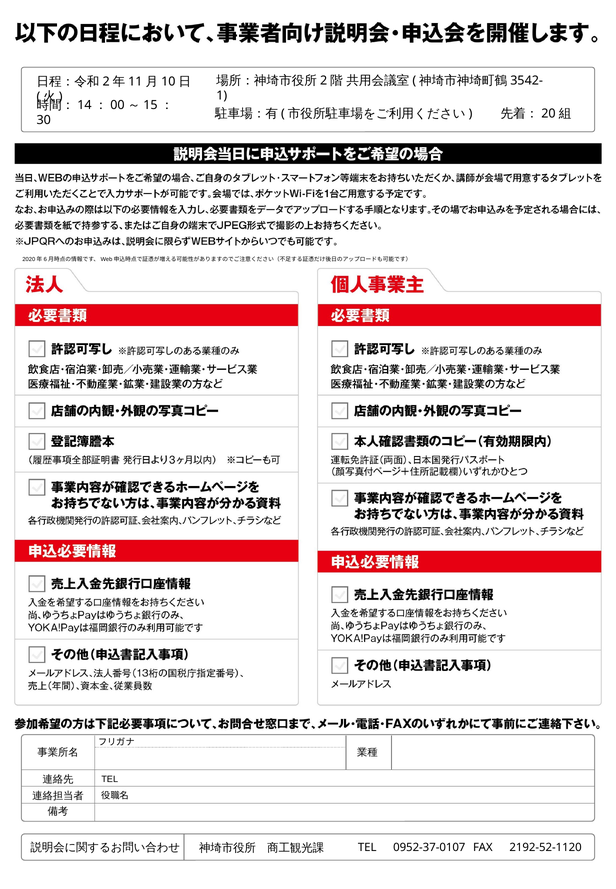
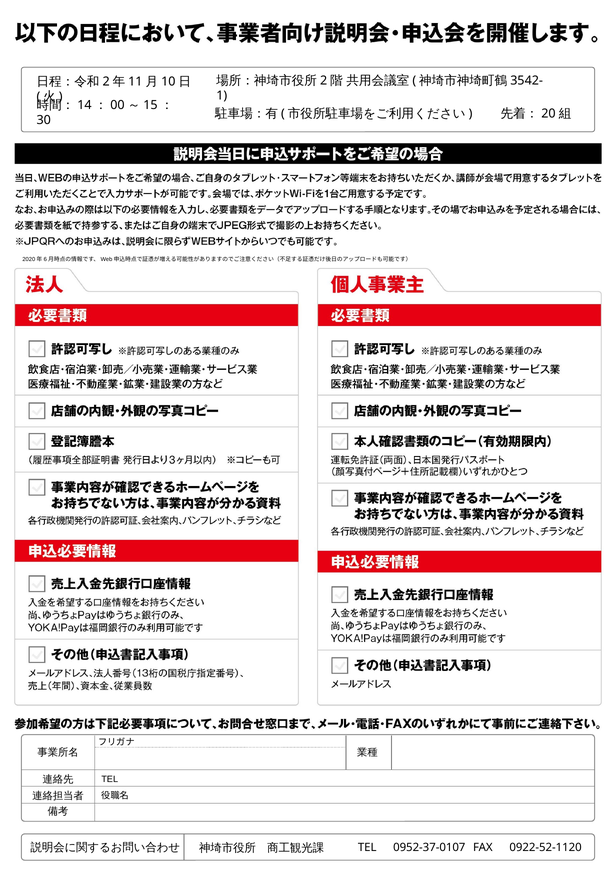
2192-52-1120: 2192-52-1120 -> 0922-52-1120 (546, 848)
